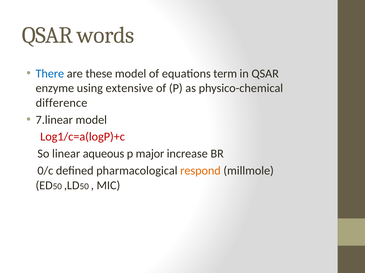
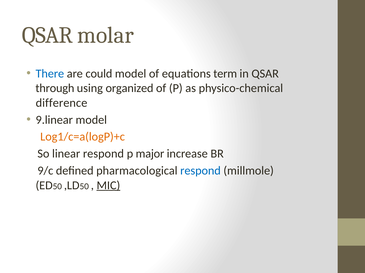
words: words -> molar (105, 35)
these: these -> could (99, 74)
enzyme: enzyme -> through (55, 88)
extensive: extensive -> organized (130, 88)
7.linear: 7.linear -> 9.linear (54, 120)
Log1/c=a(logP)+c colour: red -> orange (83, 137)
linear aqueous: aqueous -> respond (103, 154)
0/c: 0/c -> 9/c (45, 171)
respond colour: orange -> blue (200, 171)
MIC underline: none -> present (108, 186)
